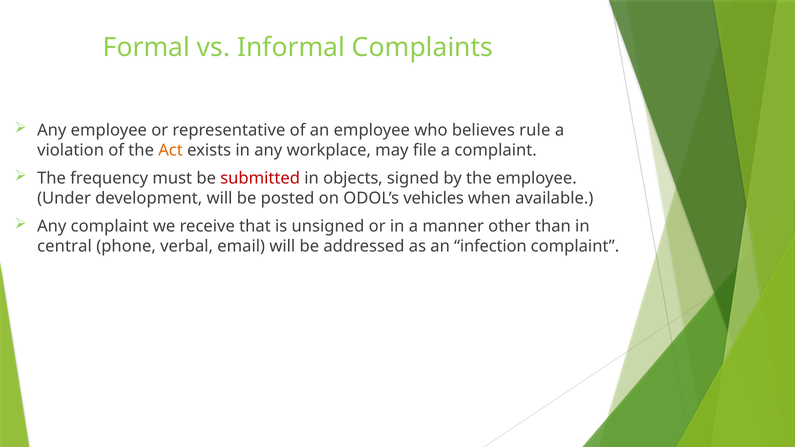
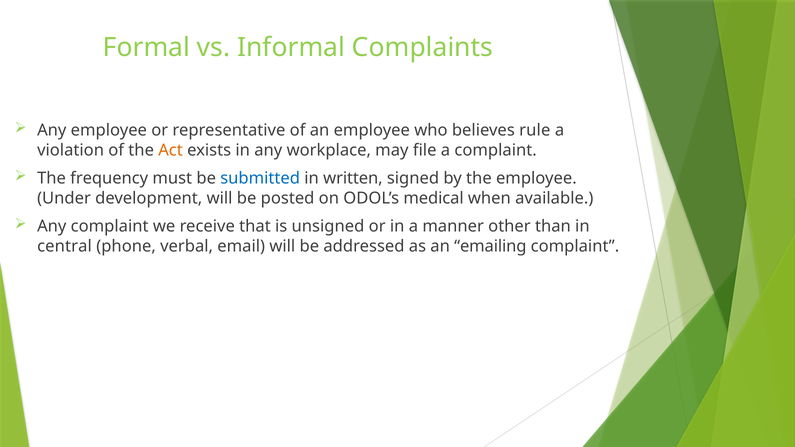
submitted colour: red -> blue (260, 178)
objects: objects -> written (353, 178)
vehicles: vehicles -> medical (434, 198)
infection: infection -> emailing (490, 246)
